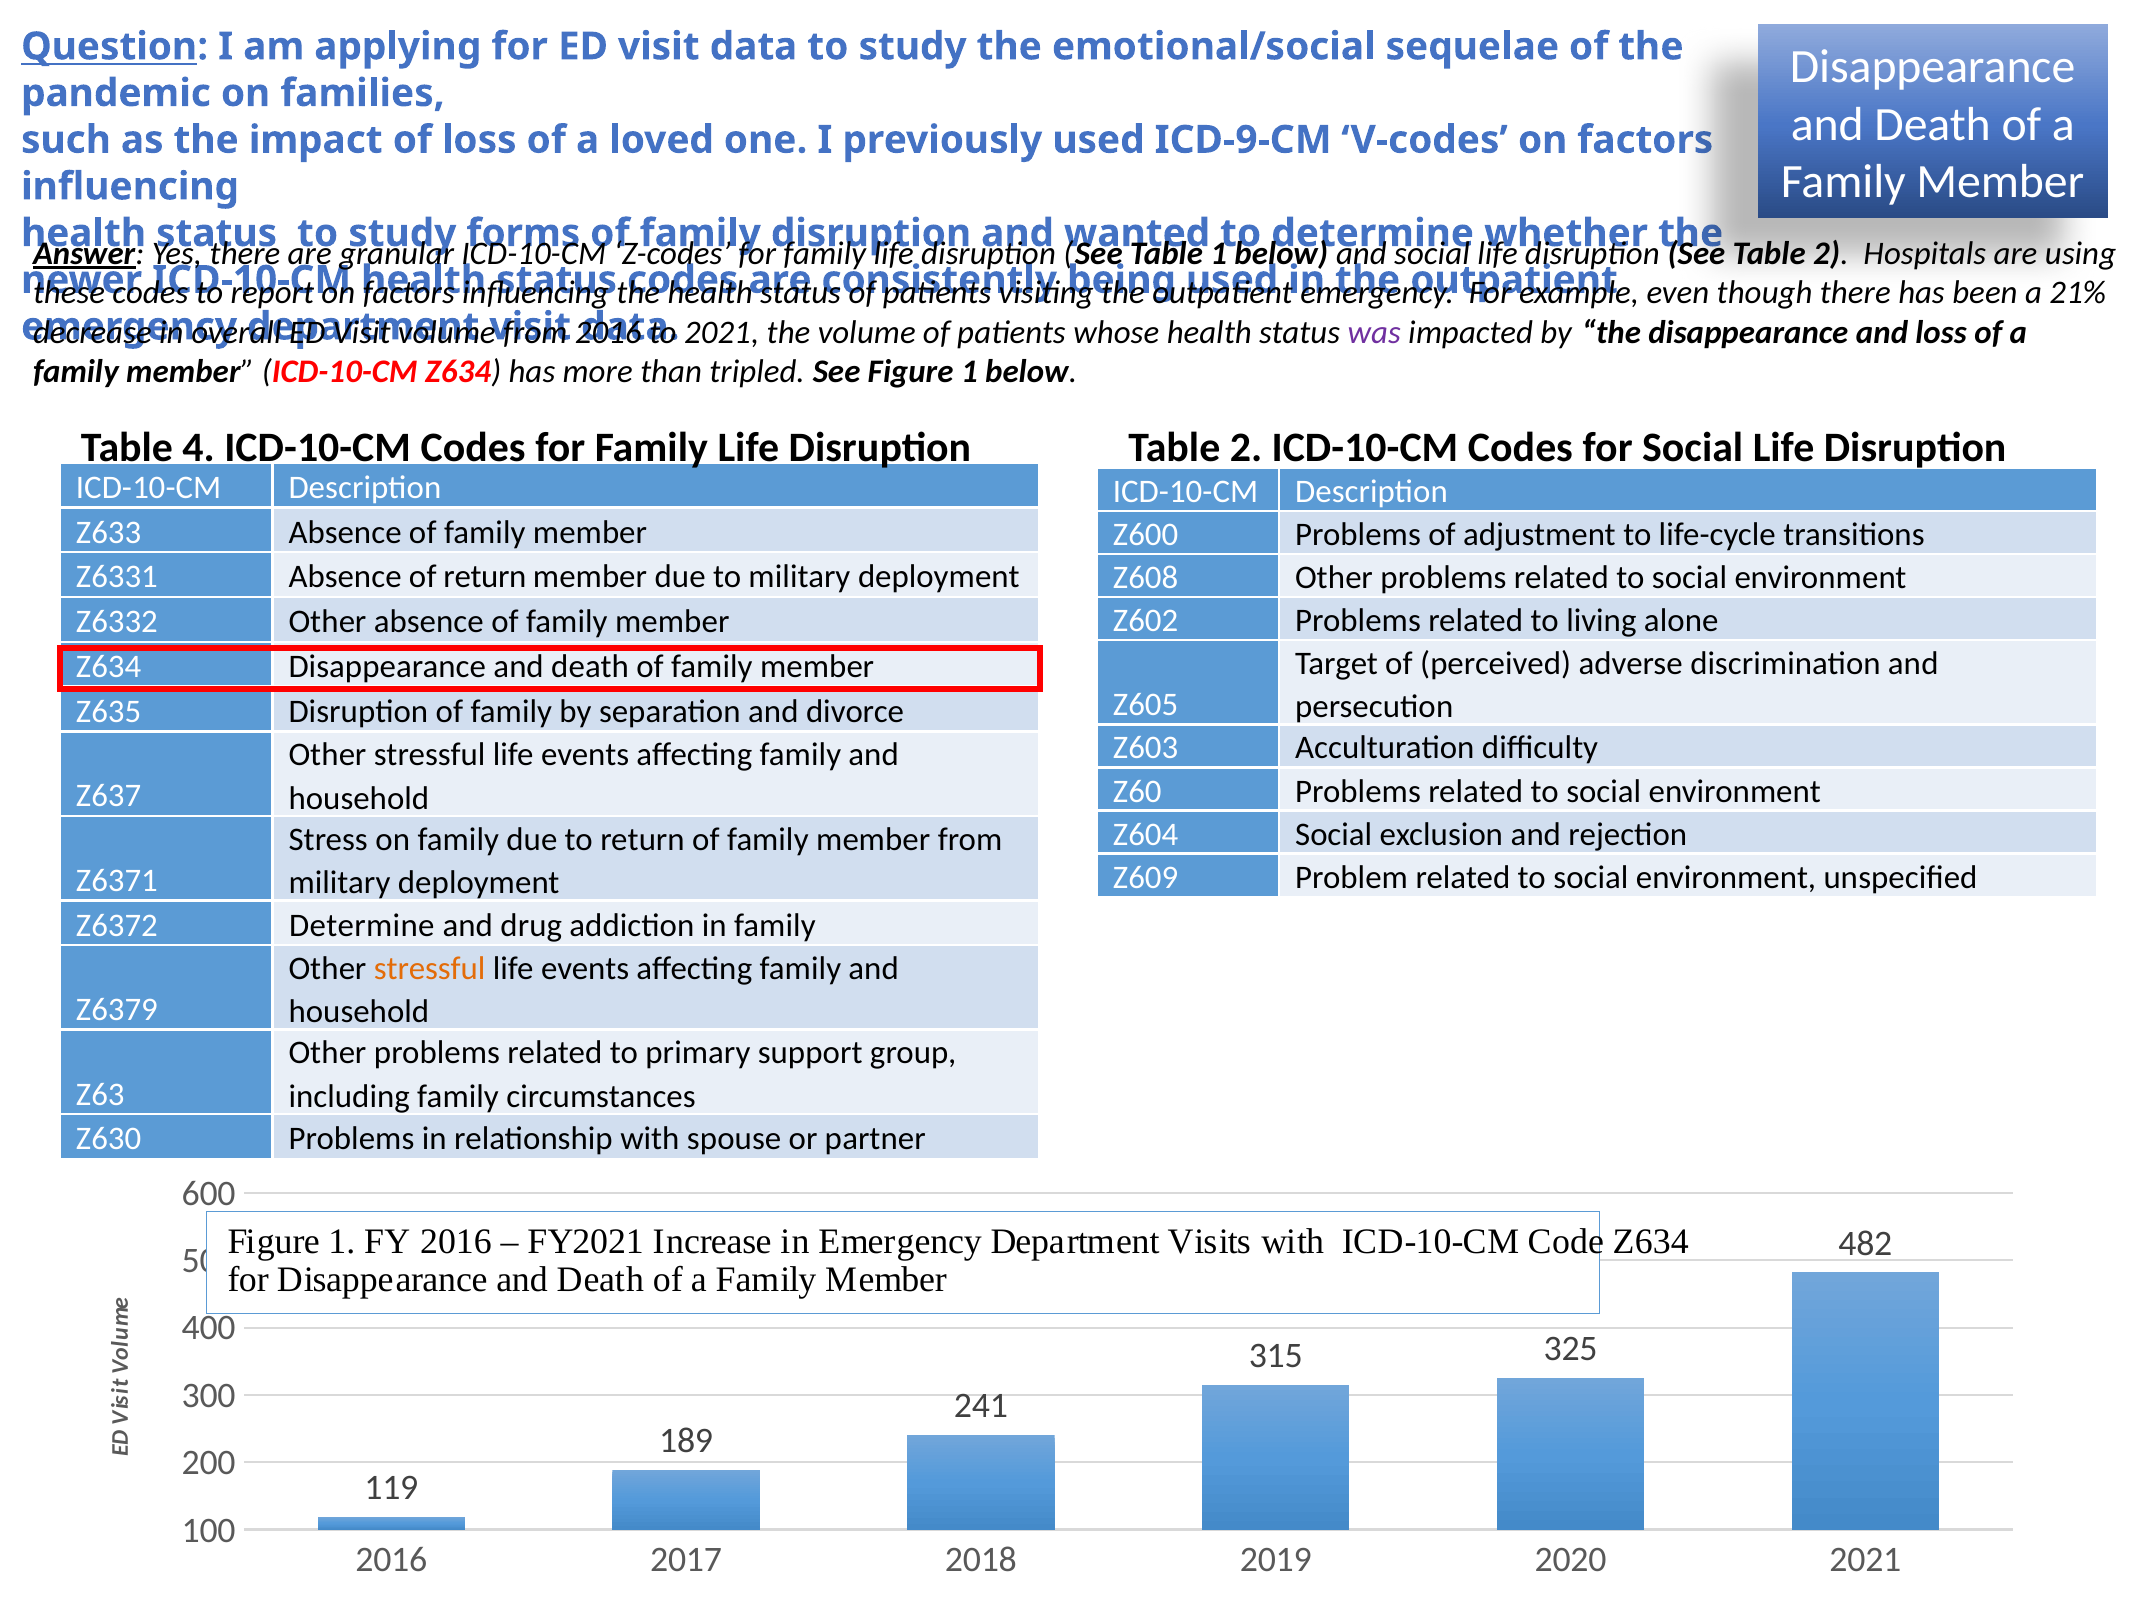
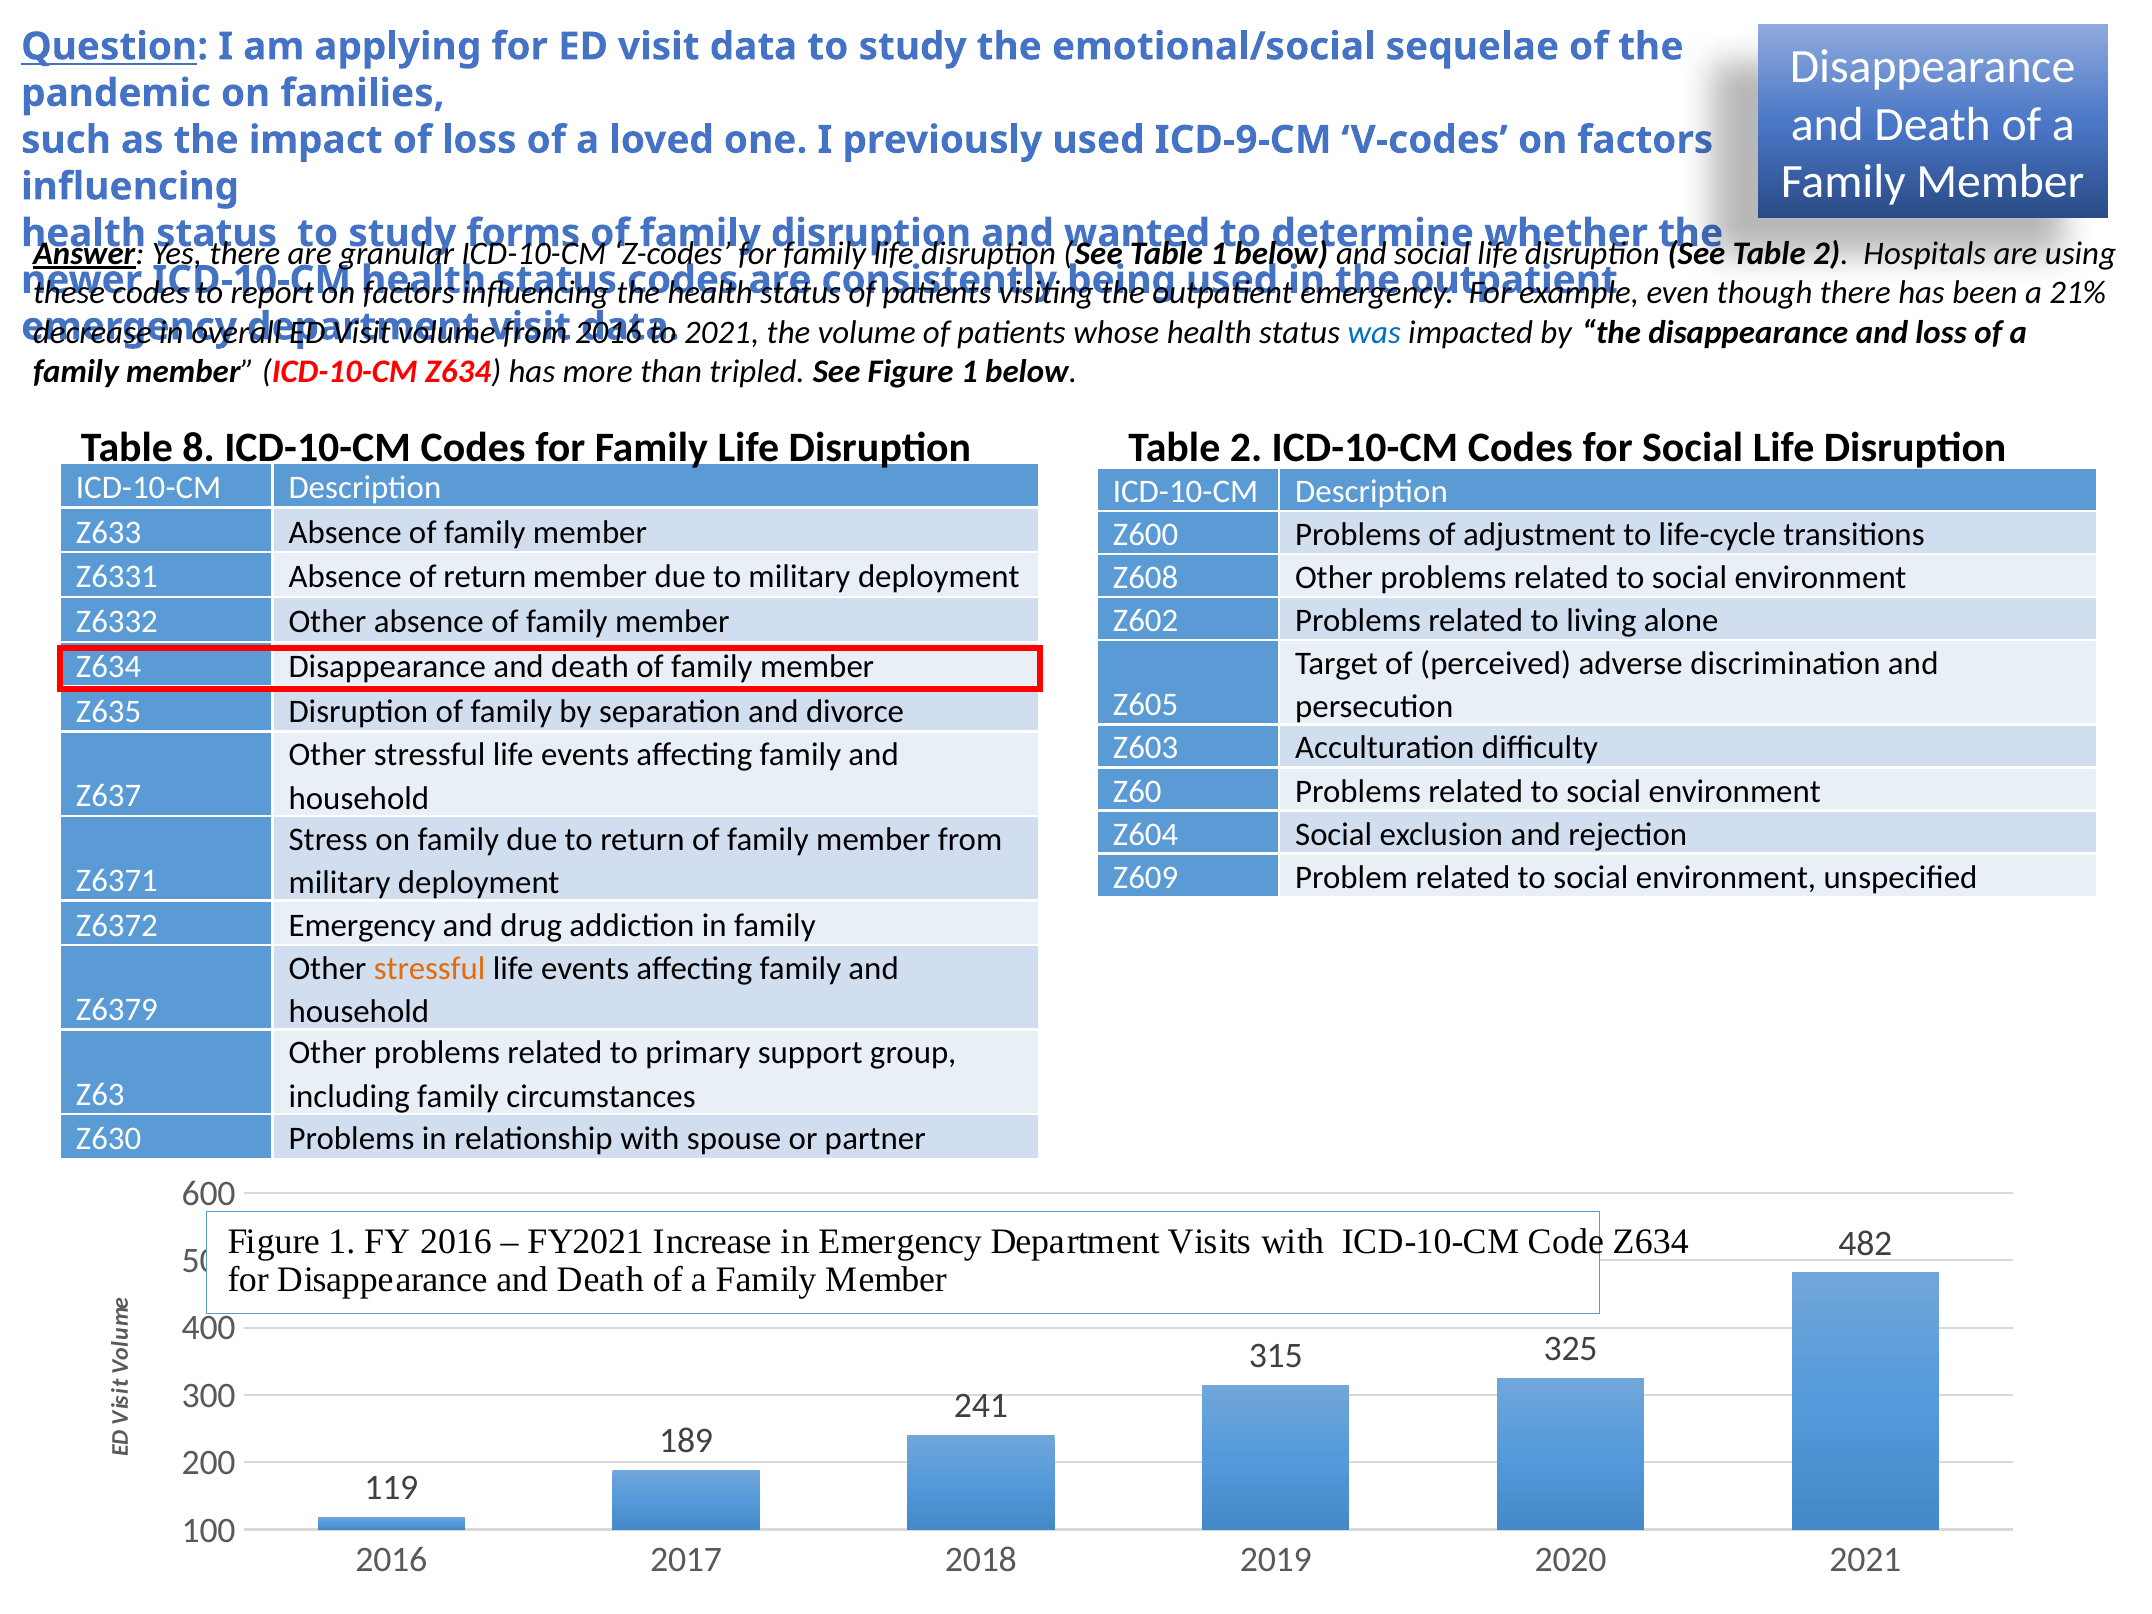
was colour: purple -> blue (1374, 333)
4: 4 -> 8 (199, 448)
Z6372 Determine: Determine -> Emergency (362, 925)
